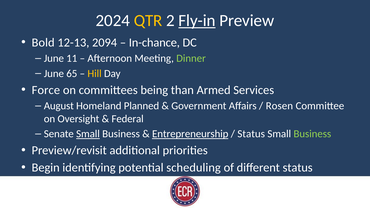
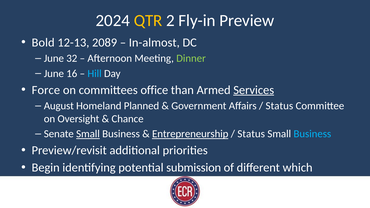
Fly-in underline: present -> none (197, 21)
2094: 2094 -> 2089 (105, 42)
In-chance: In-chance -> In-almost (154, 42)
11: 11 -> 32 (72, 58)
65: 65 -> 16 (72, 74)
Hill colour: yellow -> light blue (95, 74)
being: being -> office (154, 90)
Services underline: none -> present (254, 90)
Rosen: Rosen -> Status (279, 106)
Federal: Federal -> Chance (128, 119)
Business colour: light green -> light blue (312, 134)
scheduling: scheduling -> submission (194, 168)
different status: status -> which (298, 168)
